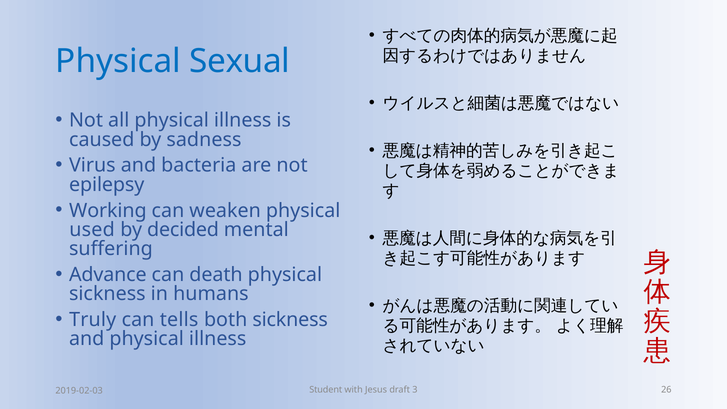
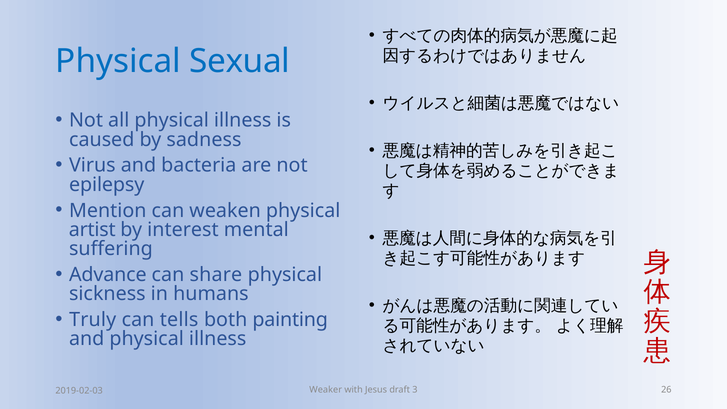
Working: Working -> Mention (108, 211)
used: used -> artist (92, 230)
decided: decided -> interest (183, 230)
death: death -> share (216, 275)
both sickness: sickness -> painting (290, 320)
Student: Student -> Weaker (326, 390)
